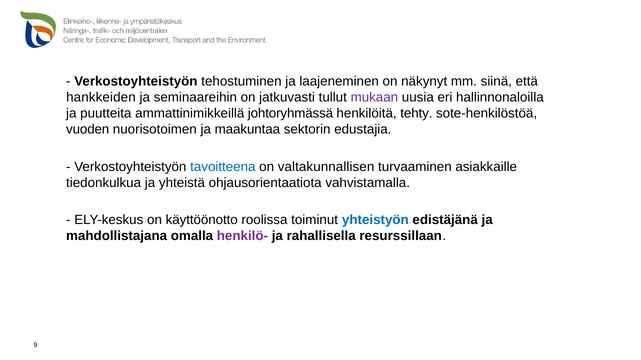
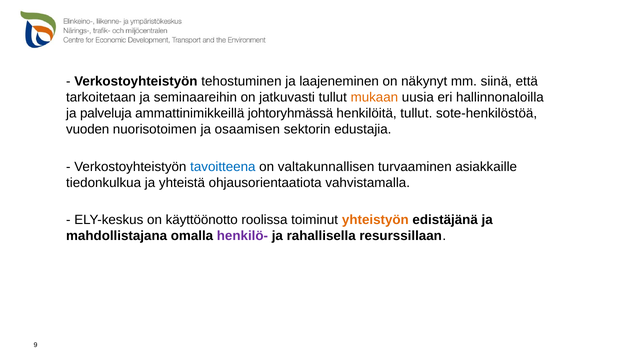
hankkeiden: hankkeiden -> tarkoitetaan (101, 97)
mukaan colour: purple -> orange (374, 97)
puutteita: puutteita -> palveluja (106, 113)
henkilöitä tehty: tehty -> tullut (416, 113)
maakuntaa: maakuntaa -> osaamisen (247, 129)
yhteistyön colour: blue -> orange (375, 220)
